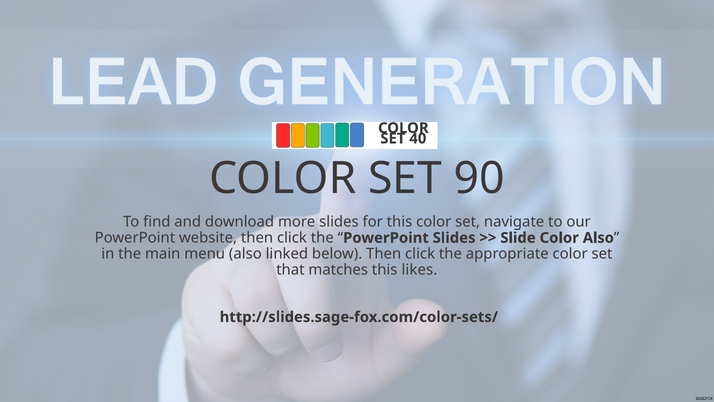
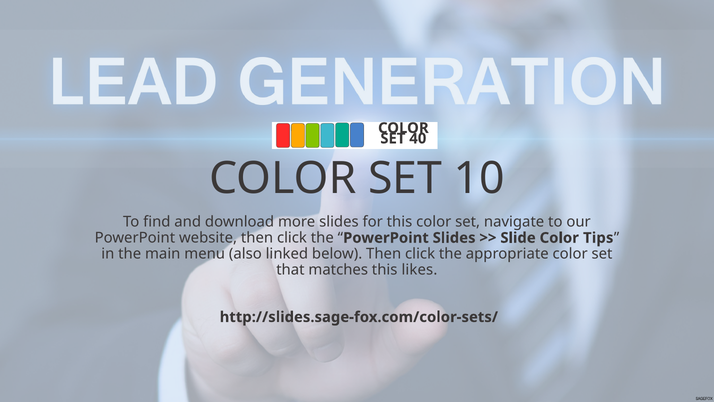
90: 90 -> 10 (479, 178)
Color Also: Also -> Tips (598, 238)
